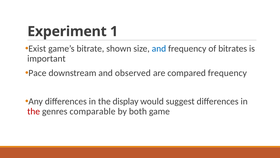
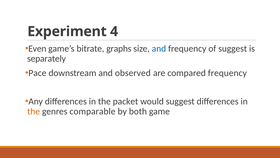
1: 1 -> 4 (114, 31)
Exist: Exist -> Even (37, 48)
shown: shown -> graphs (119, 48)
of bitrates: bitrates -> suggest (233, 48)
important: important -> separately (47, 59)
display: display -> packet (125, 101)
the colour: red -> orange (34, 111)
